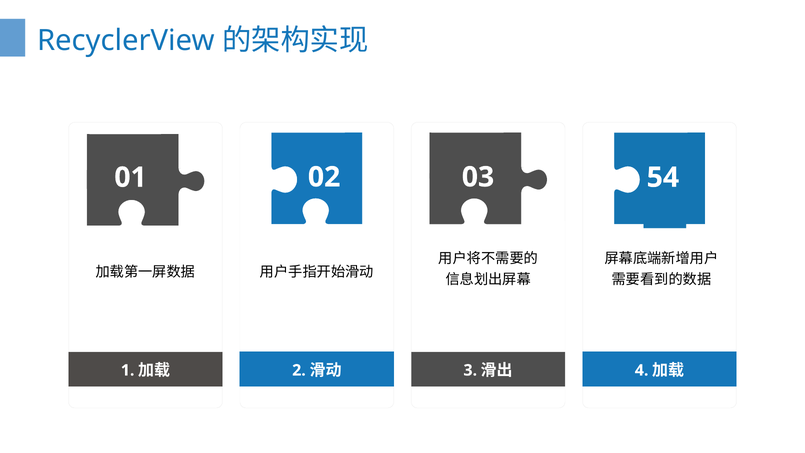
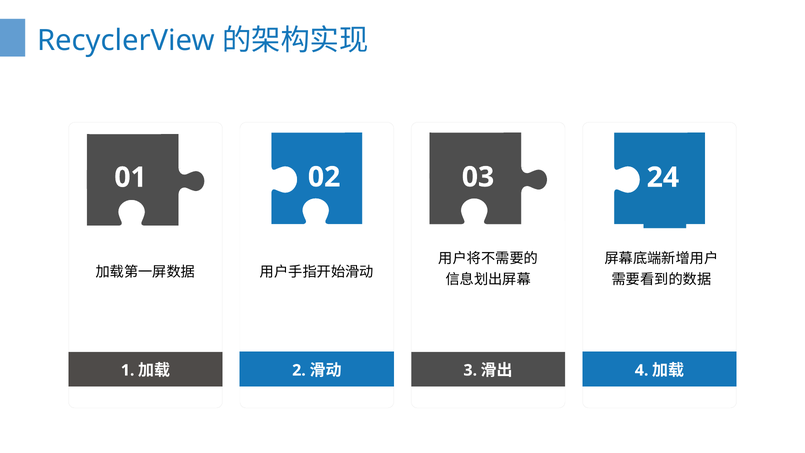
54: 54 -> 24 (663, 177)
